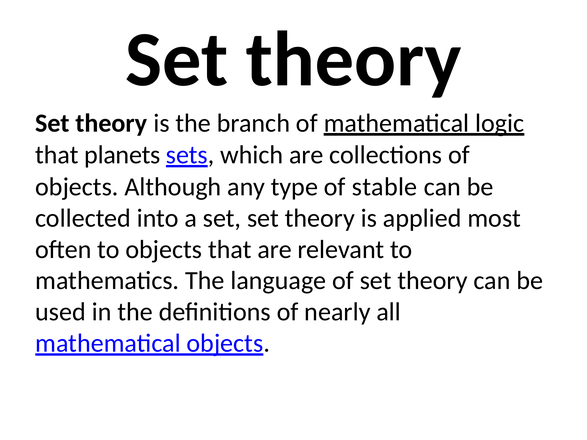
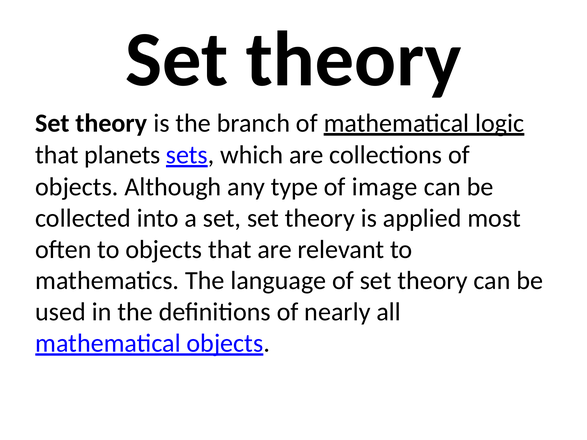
stable: stable -> image (385, 187)
